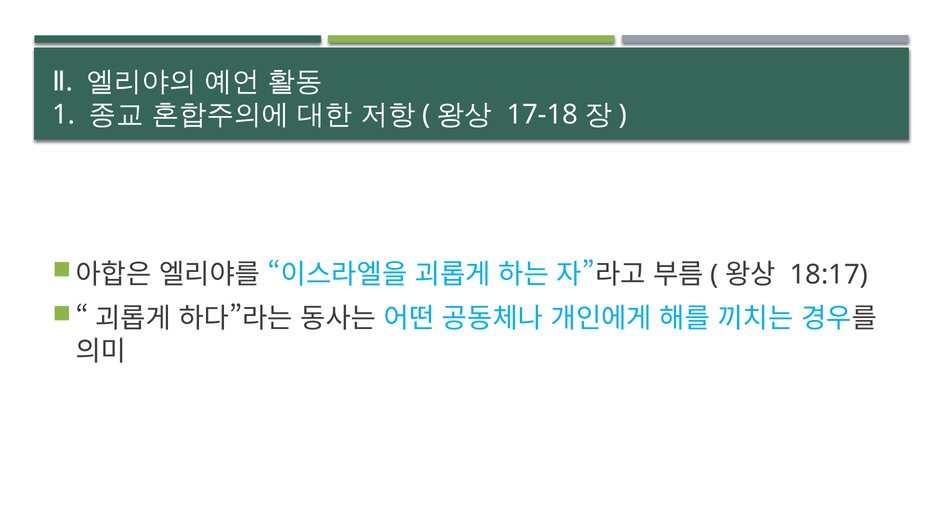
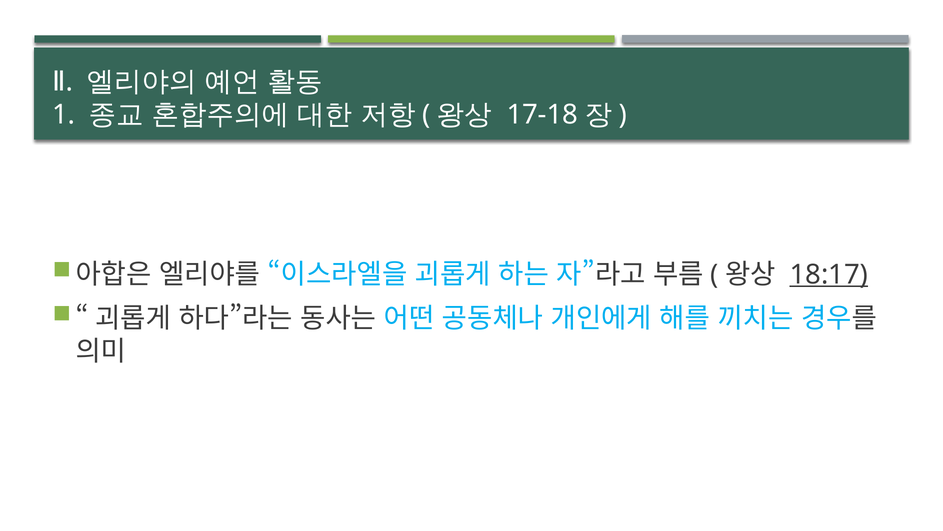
18:17 underline: none -> present (829, 274)
